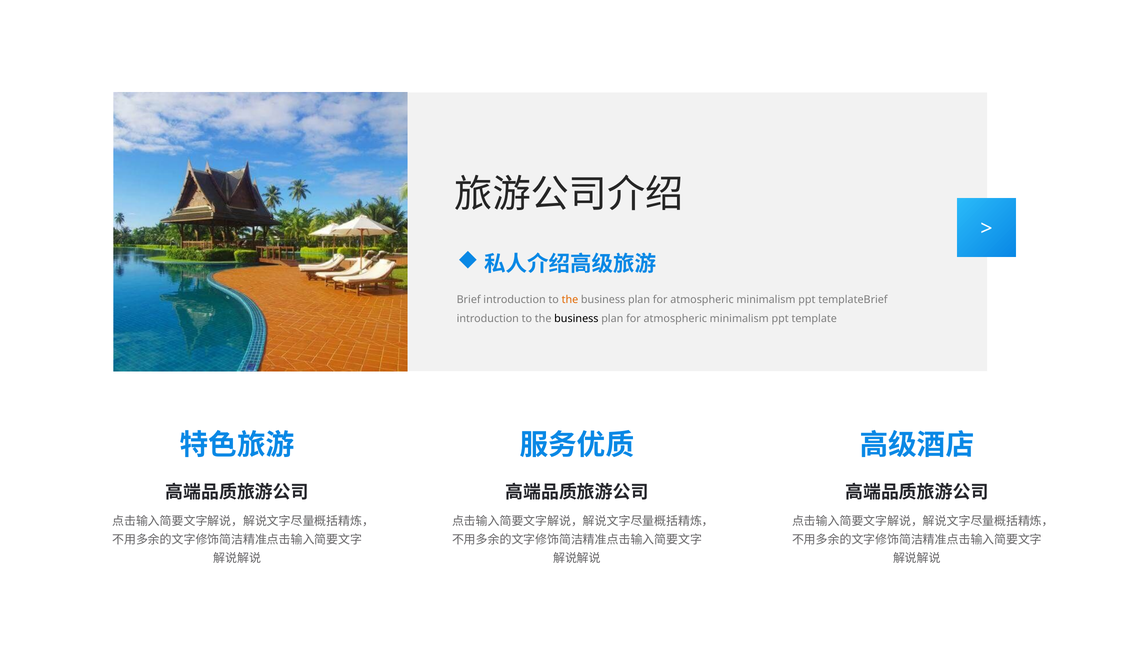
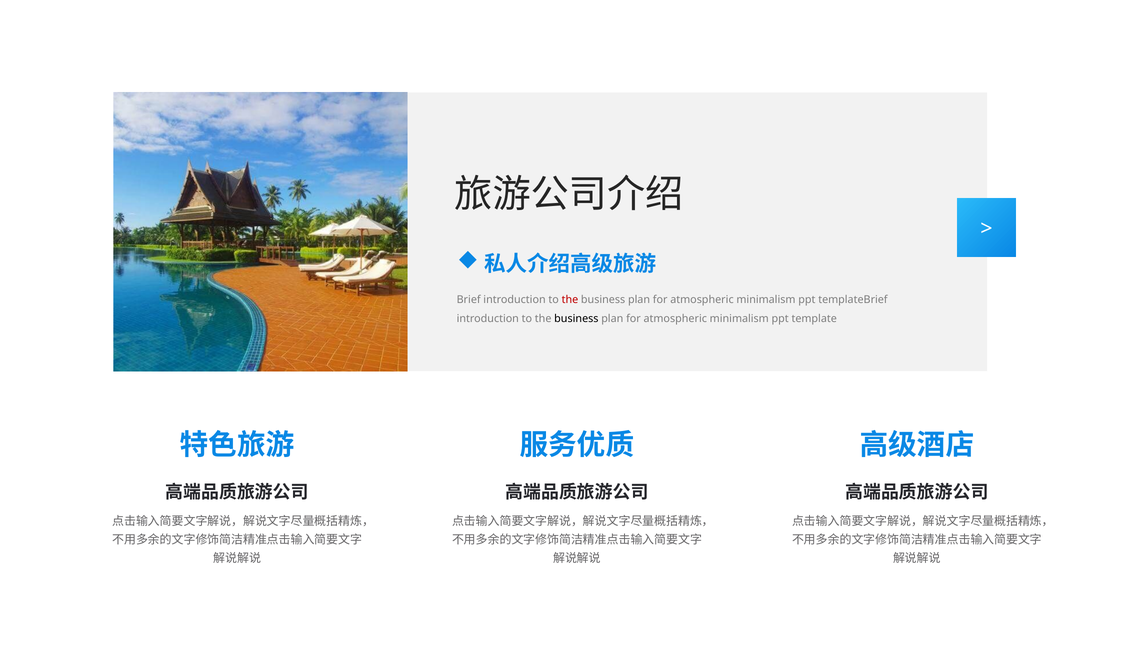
the colour: orange -> red (570, 299)
